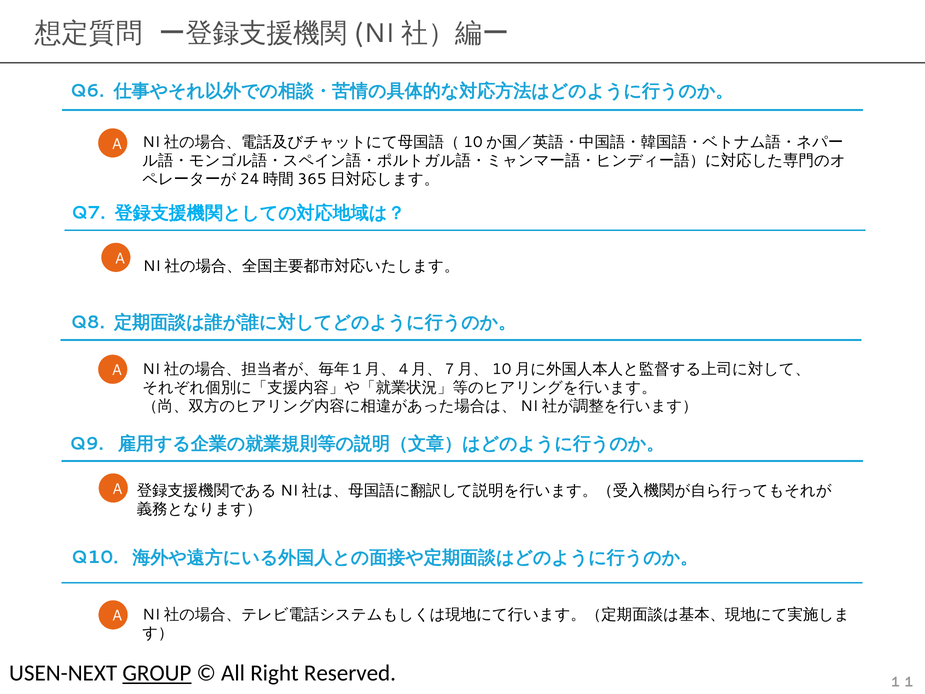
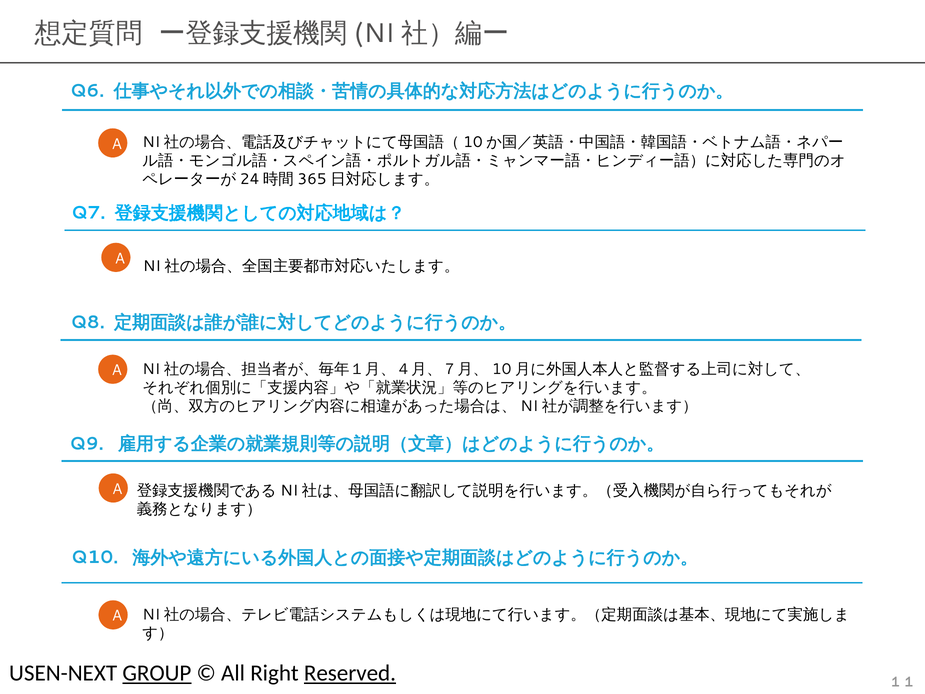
Reserved underline: none -> present (350, 673)
